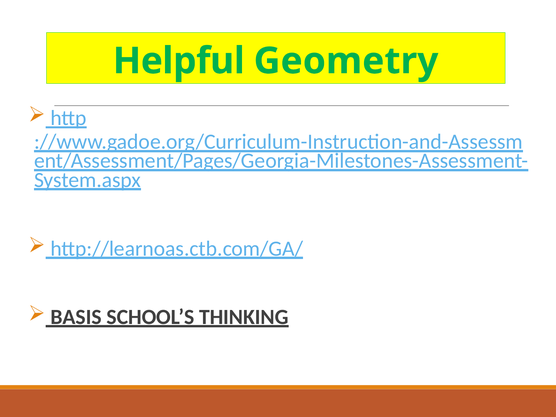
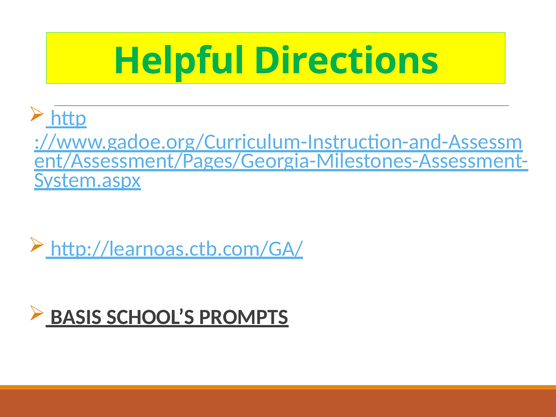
Geometry: Geometry -> Directions (346, 61)
THINKING: THINKING -> PROMPTS (244, 317)
